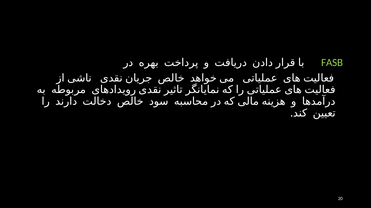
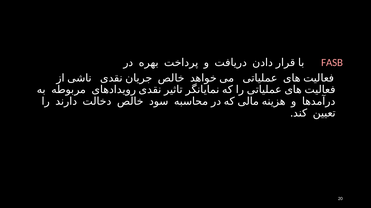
FASB colour: light green -> pink (332, 63)
